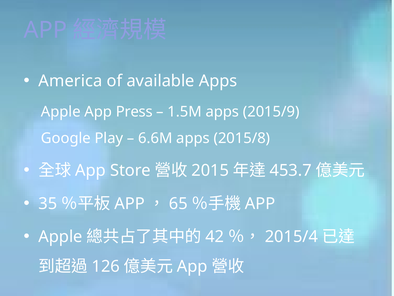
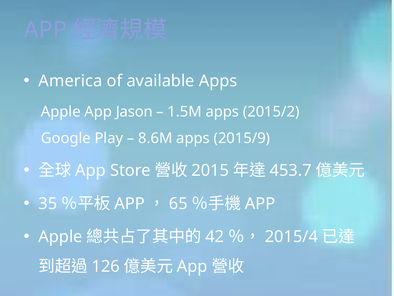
Press: Press -> Jason (134, 111)
2015/9: 2015/9 -> 2015/2 (271, 111)
6.6M: 6.6M -> 8.6M (155, 138)
2015/8: 2015/8 -> 2015/9 (242, 138)
